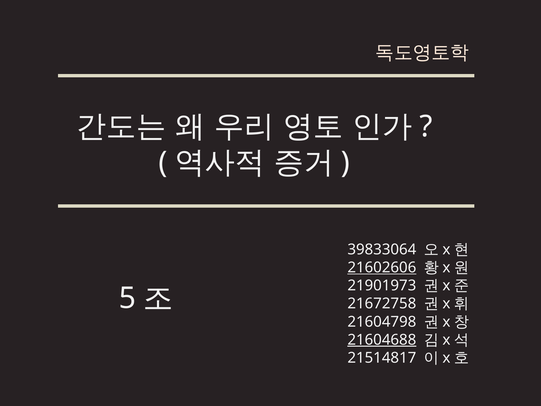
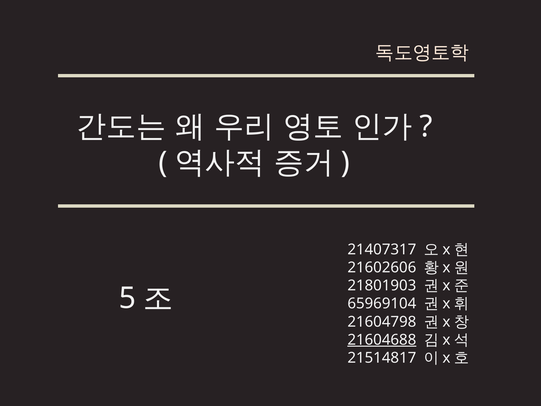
39833064: 39833064 -> 21407317 (382, 249)
21602606 underline: present -> none (382, 267)
21901973: 21901973 -> 21801903 (382, 285)
21672758: 21672758 -> 65969104 (382, 303)
